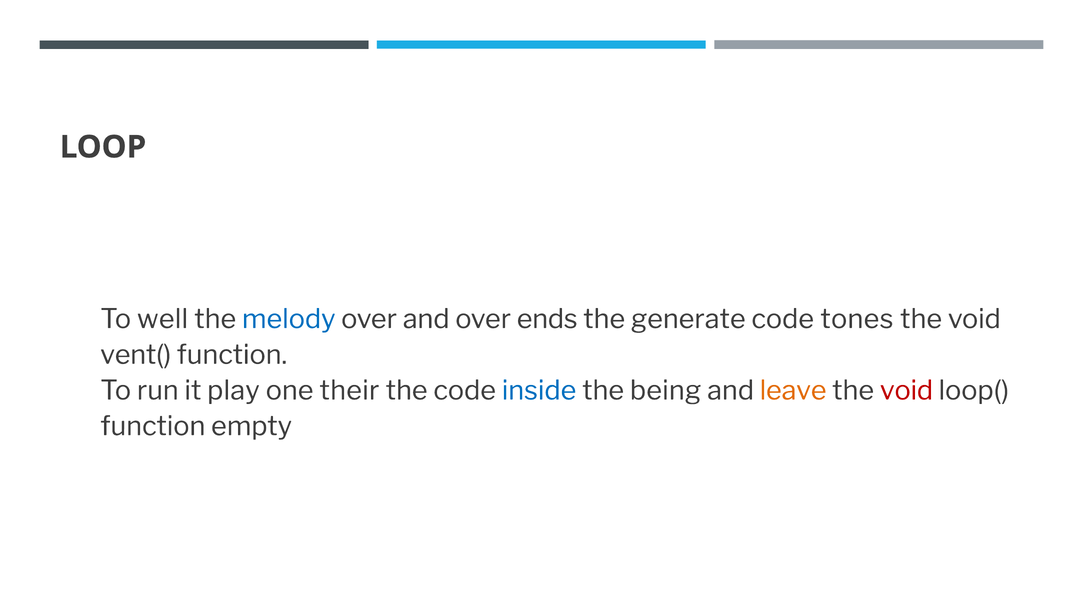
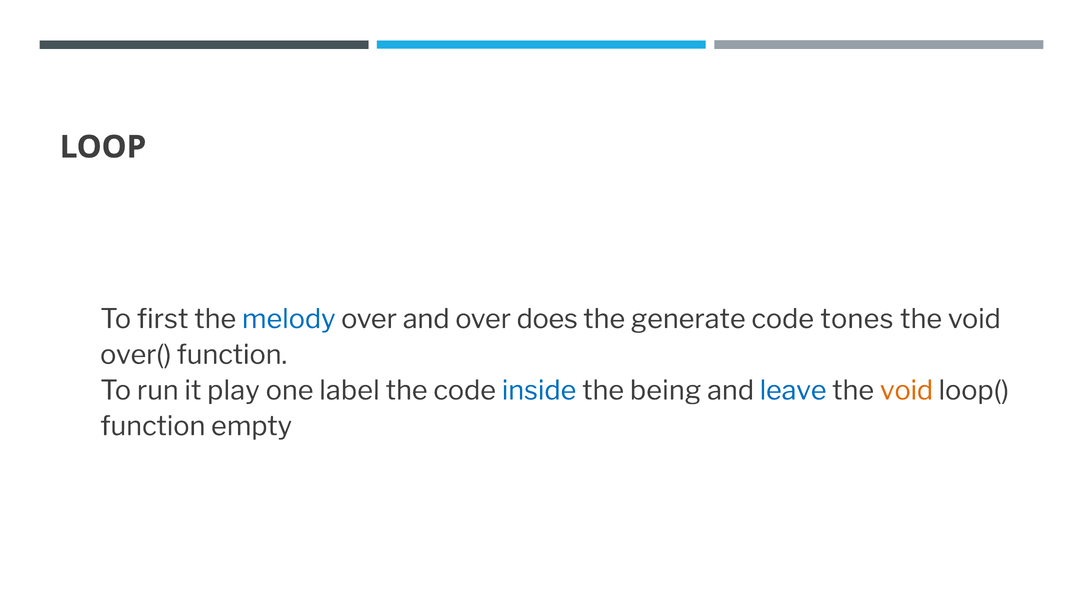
well: well -> first (163, 319)
ends: ends -> does (547, 319)
vent(: vent( -> over( (136, 355)
their: their -> label (349, 391)
leave colour: orange -> blue (793, 391)
void colour: red -> orange (906, 391)
